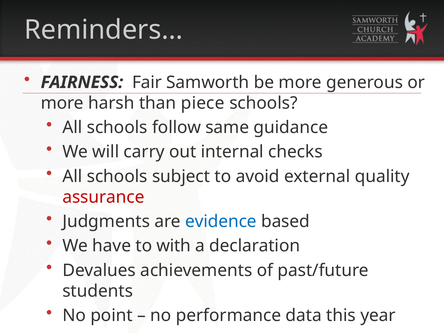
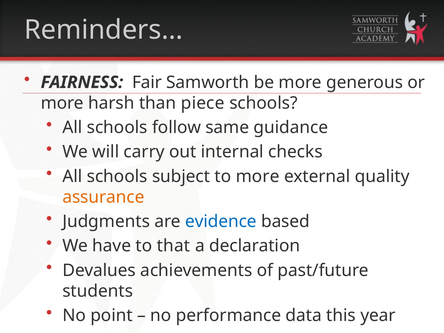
to avoid: avoid -> more (258, 176)
assurance colour: red -> orange (103, 197)
with: with -> that (174, 246)
